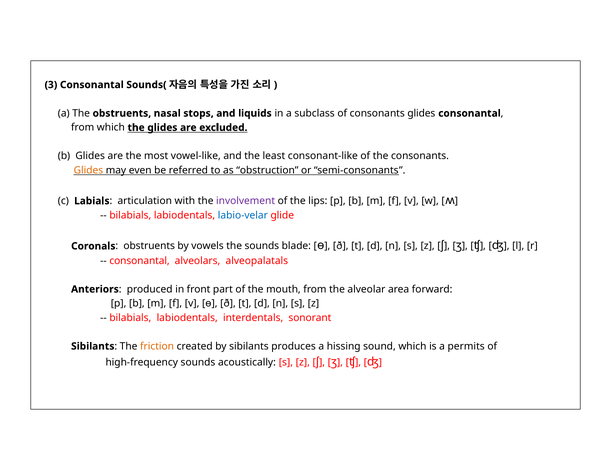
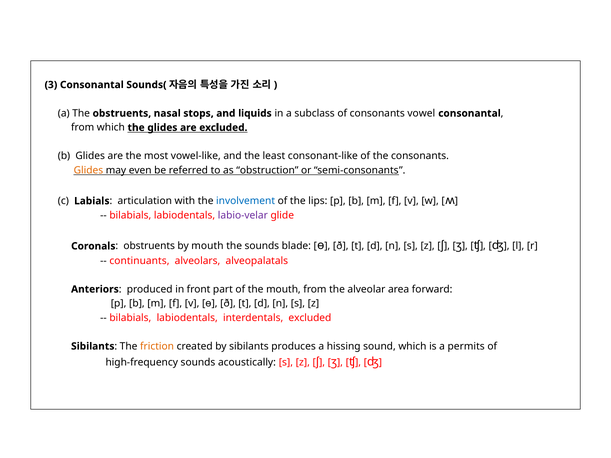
of consonants glides: glides -> vowel (421, 113)
involvement colour: purple -> blue (246, 201)
labio-velar colour: blue -> purple (243, 216)
by vowels: vowels -> mouth (207, 246)
consonantal: consonantal -> continuants (139, 261)
interdentals sonorant: sonorant -> excluded (310, 318)
